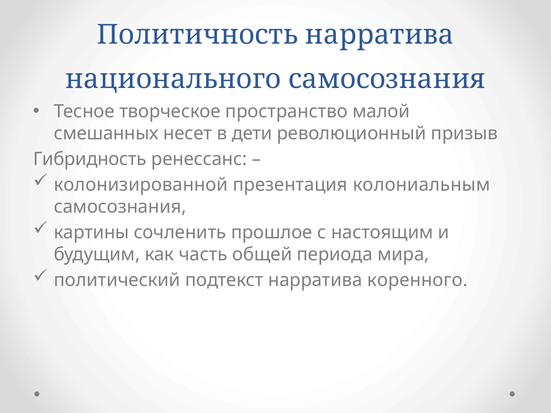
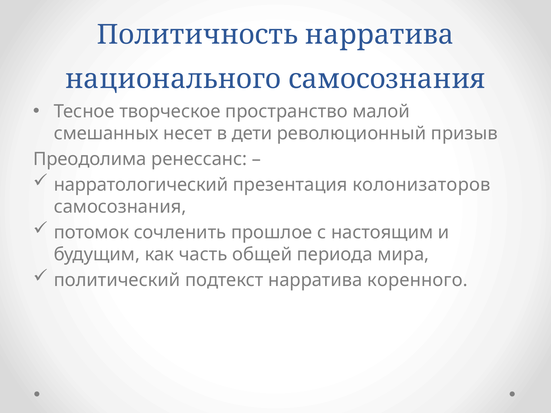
Гибридность: Гибридность -> Преодолима (90, 159)
колонизированной: колонизированной -> нарратологический (141, 185)
колониальным: колониальным -> колонизаторов (421, 185)
картины: картины -> потомок (91, 233)
